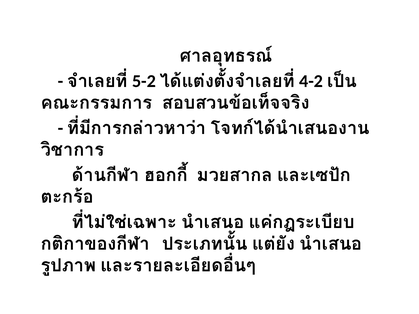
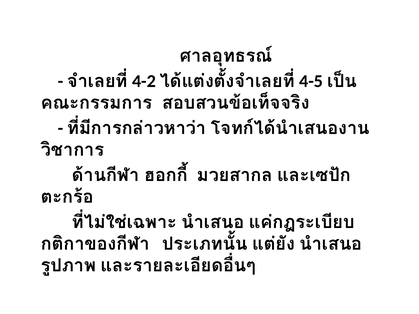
5-2: 5-2 -> 4-2 (144, 81)
4-2: 4-2 -> 4-5 (311, 81)
